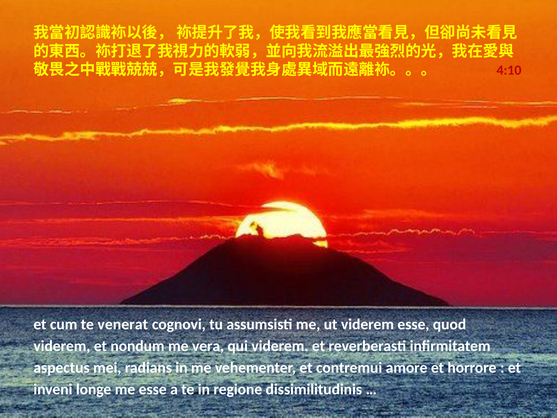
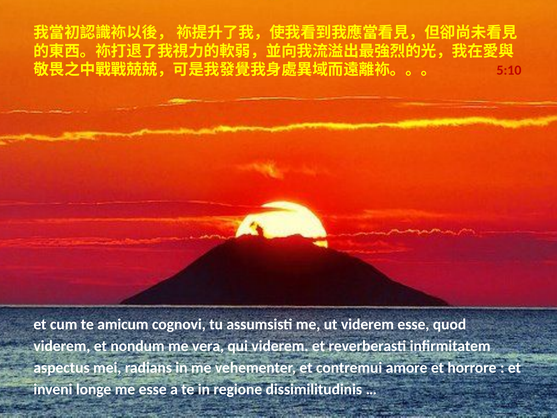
4:10: 4:10 -> 5:10 (509, 70)
venerat: venerat -> amicum (123, 324)
